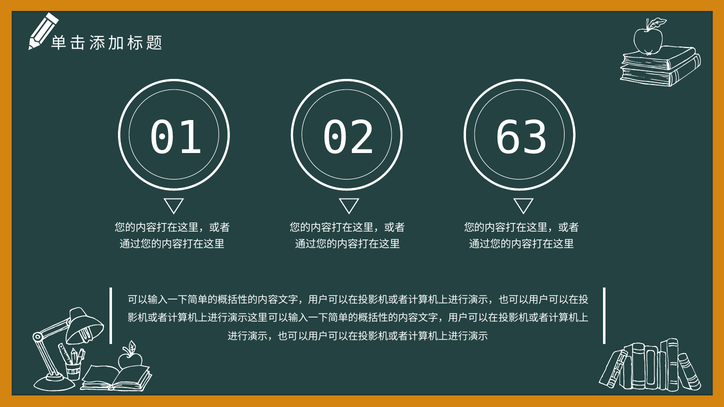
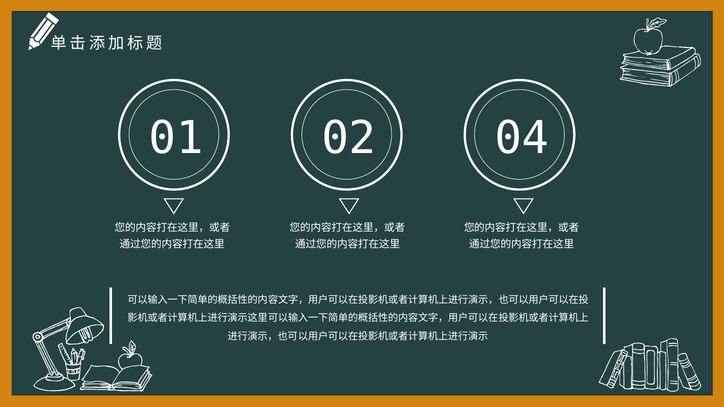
63: 63 -> 04 (522, 138)
